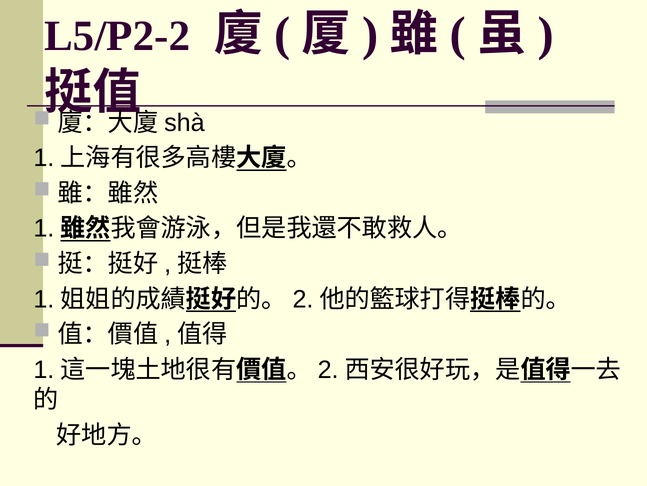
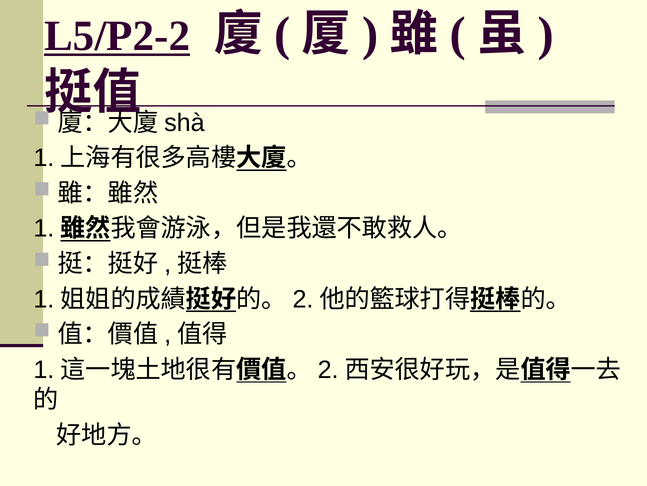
L5/P2-2 underline: none -> present (117, 36)
